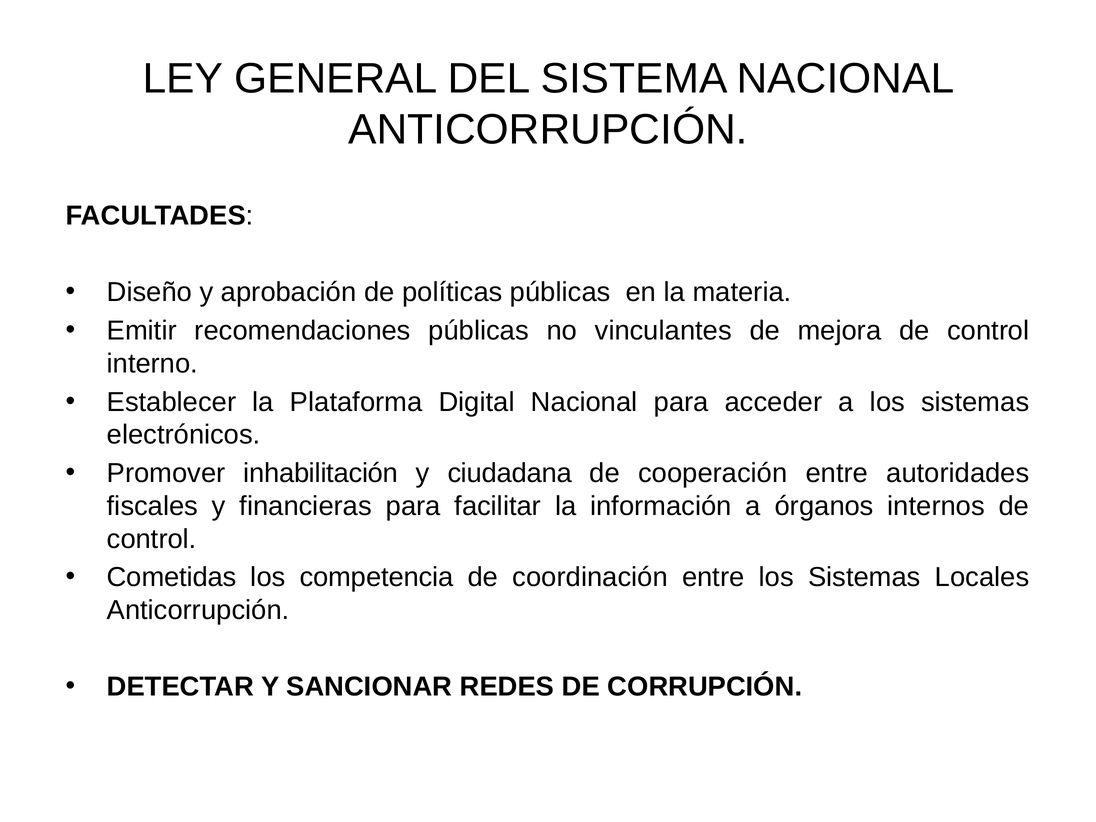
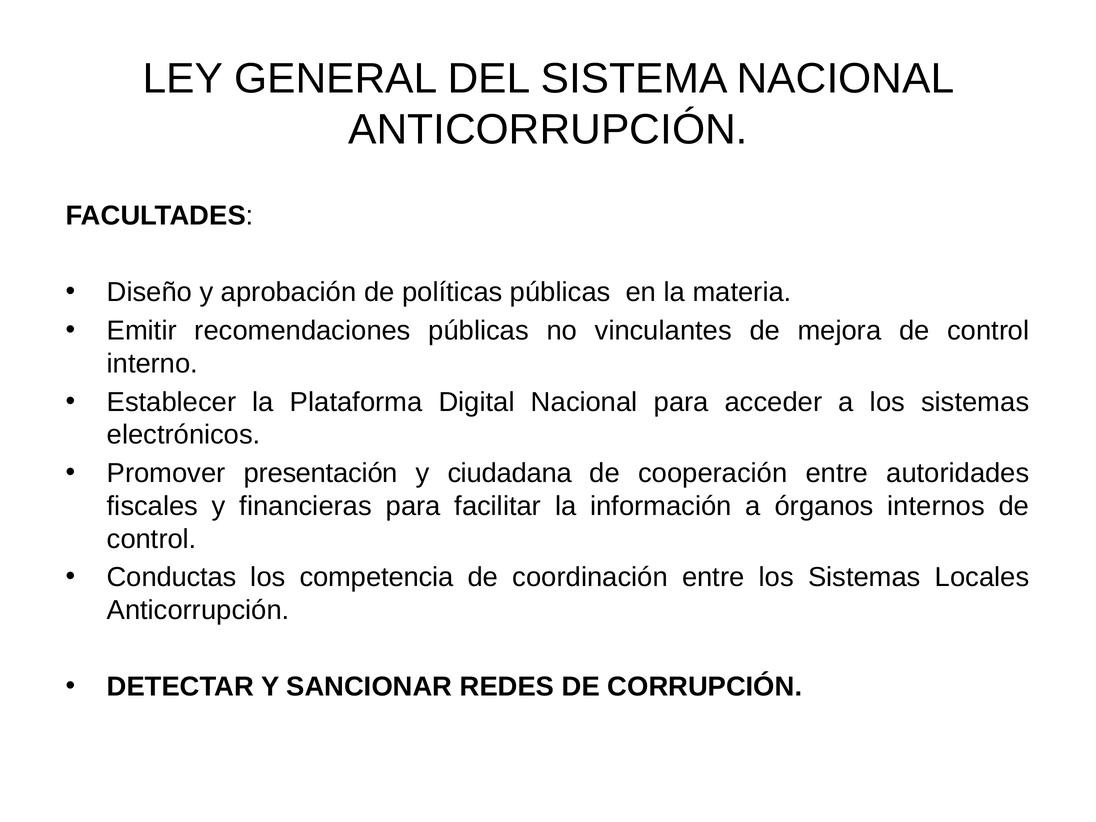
inhabilitación: inhabilitación -> presentación (321, 473)
Cometidas: Cometidas -> Conductas (172, 577)
